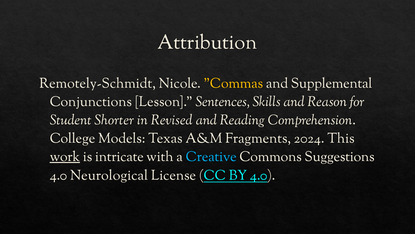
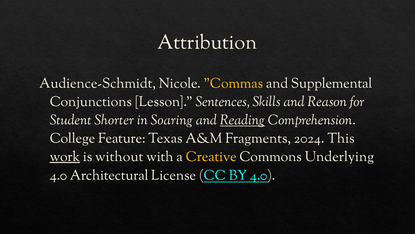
Remotely-Schmidt: Remotely-Schmidt -> Audience-Schmidt (98, 83)
Revised: Revised -> Soaring (172, 120)
Reading underline: none -> present (242, 120)
Models: Models -> Feature (122, 138)
intricate: intricate -> without (119, 156)
Creative colour: light blue -> yellow (211, 156)
Suggestions: Suggestions -> Underlying (339, 156)
Neurological: Neurological -> Architectural (109, 175)
